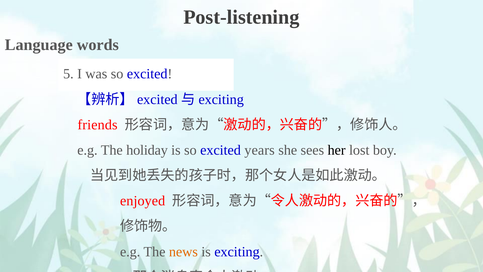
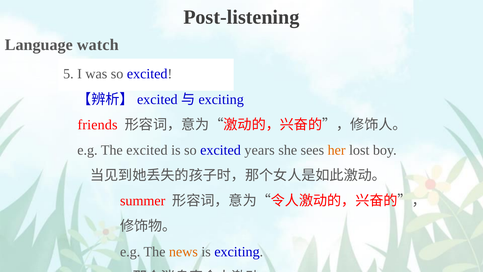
words: words -> watch (98, 45)
The holiday: holiday -> excited (147, 150)
her colour: black -> orange (337, 150)
enjoyed: enjoyed -> summer (143, 201)
